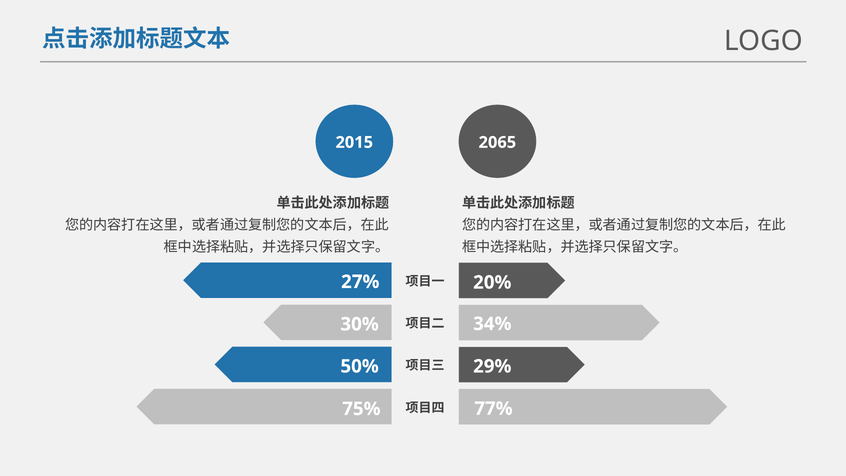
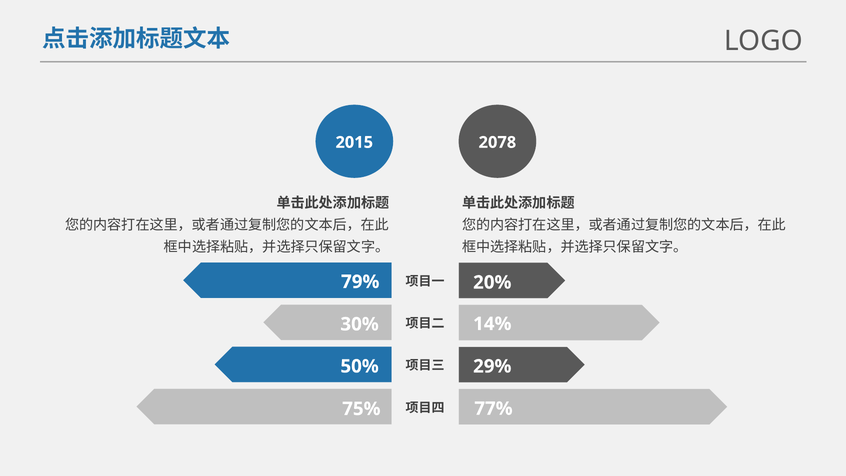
2065: 2065 -> 2078 (497, 142)
27%: 27% -> 79% (360, 282)
34%: 34% -> 14% (492, 324)
